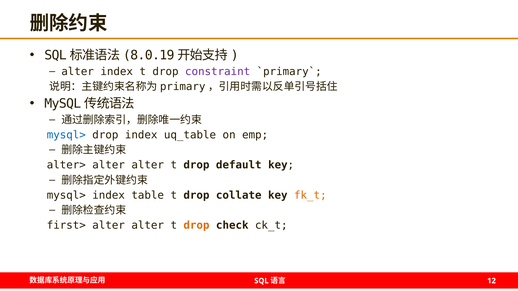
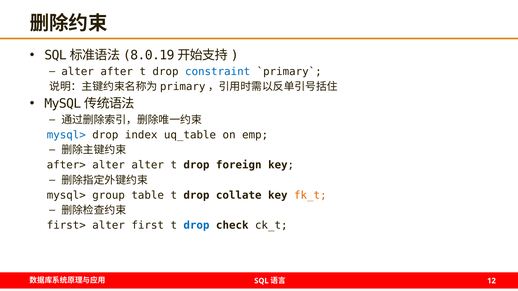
alter index: index -> after (117, 72)
constraint colour: purple -> blue (218, 72)
alter>: alter> -> after> (66, 165)
default: default -> foreign (239, 165)
mysql> index: index -> group (109, 196)
alter: alter -> first (148, 226)
drop colour: orange -> blue (196, 226)
